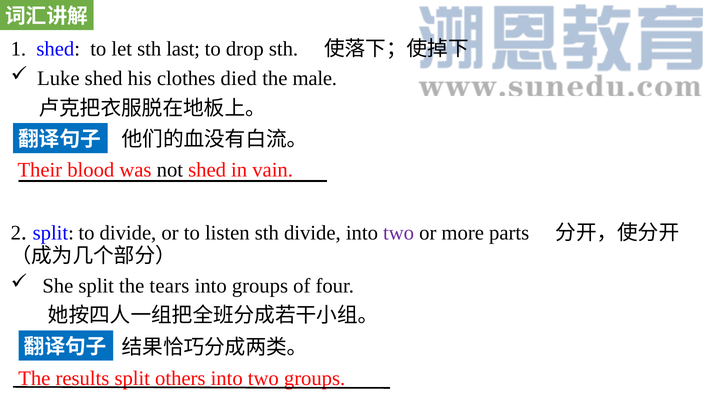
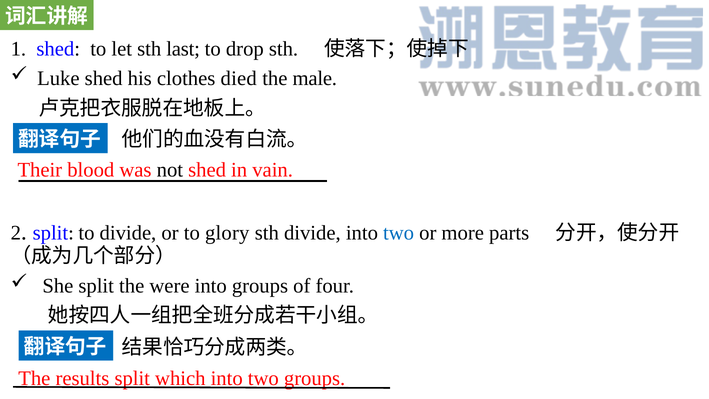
listen: listen -> glory (227, 233)
two colour: purple -> blue (399, 233)
tears: tears -> were (170, 286)
others: others -> which (180, 378)
